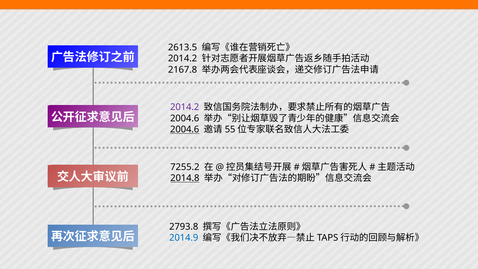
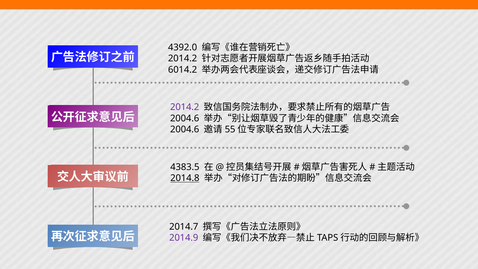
2613.5: 2613.5 -> 4392.0 (183, 47)
2167.8: 2167.8 -> 6014.2 (183, 70)
2004.6 underline: present -> none (185, 129)
7255.2: 7255.2 -> 4383.5 (185, 167)
2793.8: 2793.8 -> 2014.7 (184, 227)
2014.9 colour: blue -> purple (184, 238)
